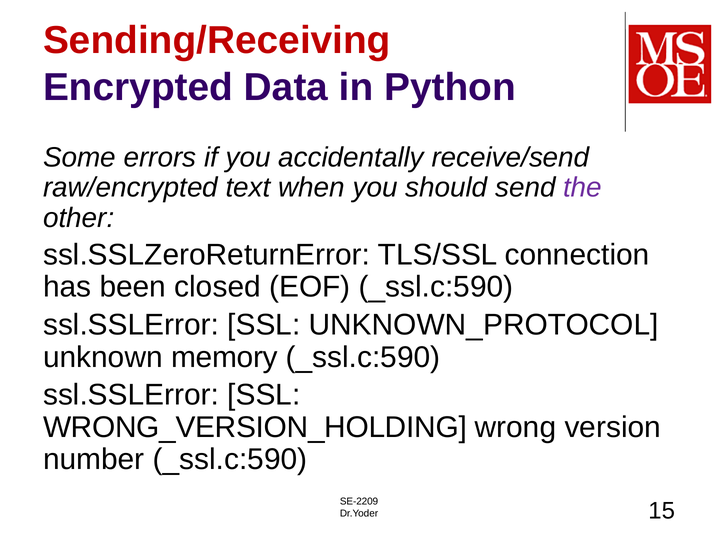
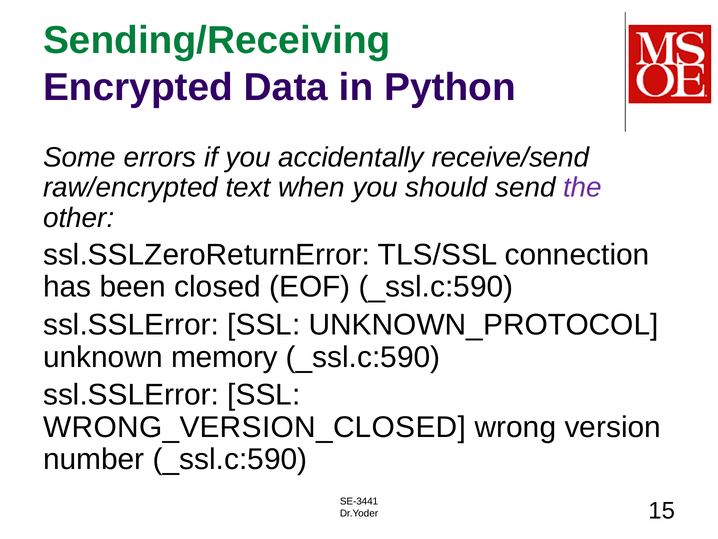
Sending/Receiving colour: red -> green (217, 40)
WRONG_VERSION_HOLDING: WRONG_VERSION_HOLDING -> WRONG_VERSION_CLOSED (255, 427)
SE-2209: SE-2209 -> SE-3441 (359, 501)
